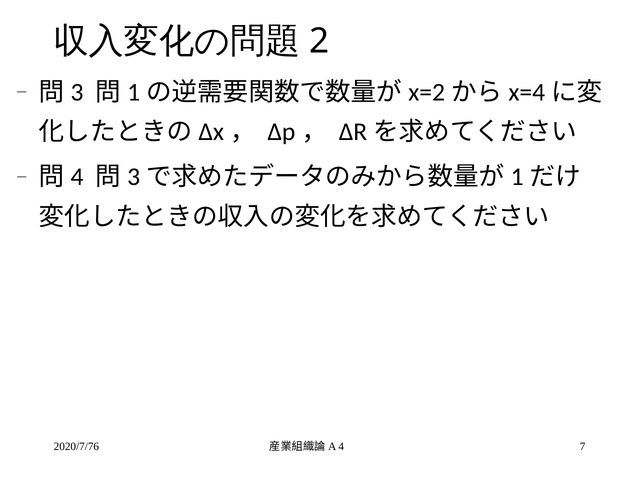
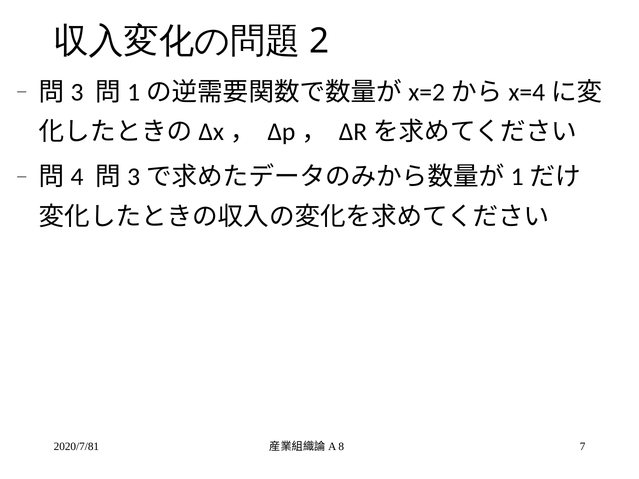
2020/7/76: 2020/7/76 -> 2020/7/81 (76, 447)
4: 4 -> 8 (341, 447)
